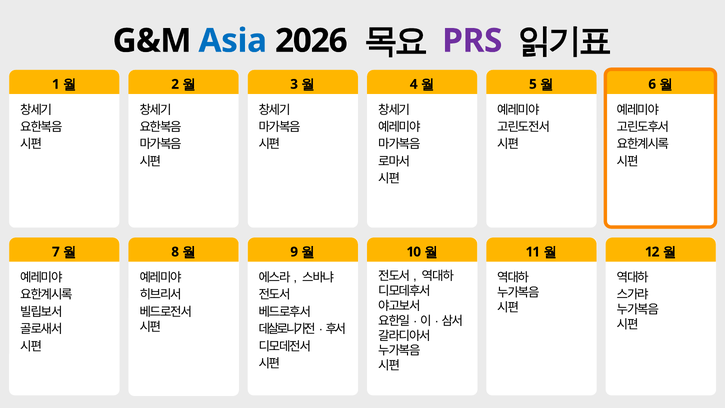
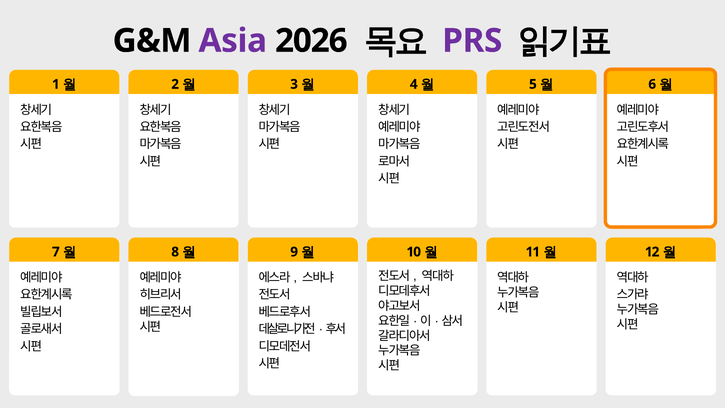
Asia colour: blue -> purple (233, 41)
